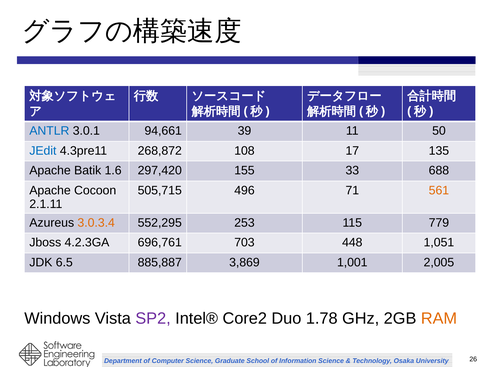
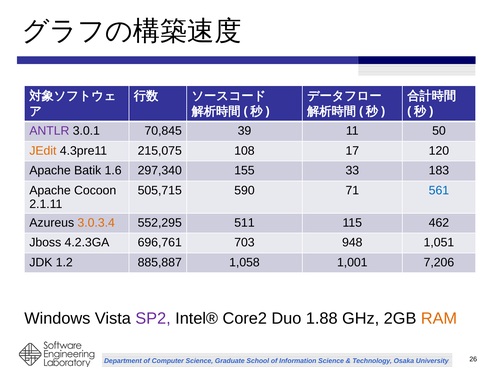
ANTLR colour: blue -> purple (49, 131)
94,661: 94,661 -> 70,845 (163, 131)
JEdit colour: blue -> orange (43, 151)
268,872: 268,872 -> 215,075 (160, 151)
135: 135 -> 120 (439, 151)
297,420: 297,420 -> 297,340 (160, 170)
688: 688 -> 183 (439, 170)
496: 496 -> 590 (244, 190)
561 colour: orange -> blue (439, 190)
253: 253 -> 511 (244, 223)
779: 779 -> 462 (439, 223)
448: 448 -> 948 (352, 242)
6.5: 6.5 -> 1.2 (64, 262)
3,869: 3,869 -> 1,058 (244, 262)
2,005: 2,005 -> 7,206 (439, 262)
1.78: 1.78 -> 1.88 (322, 318)
